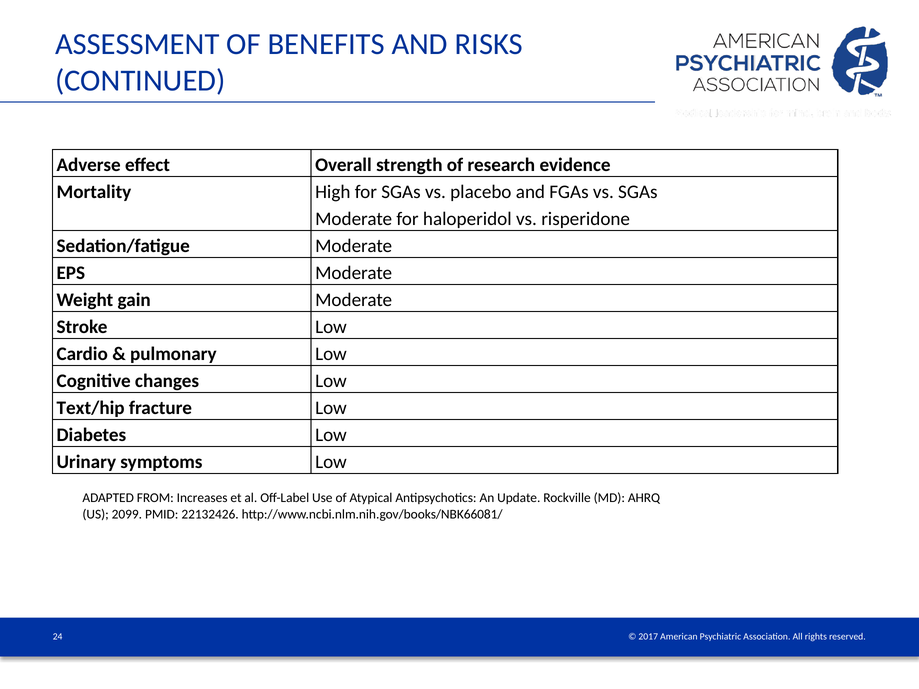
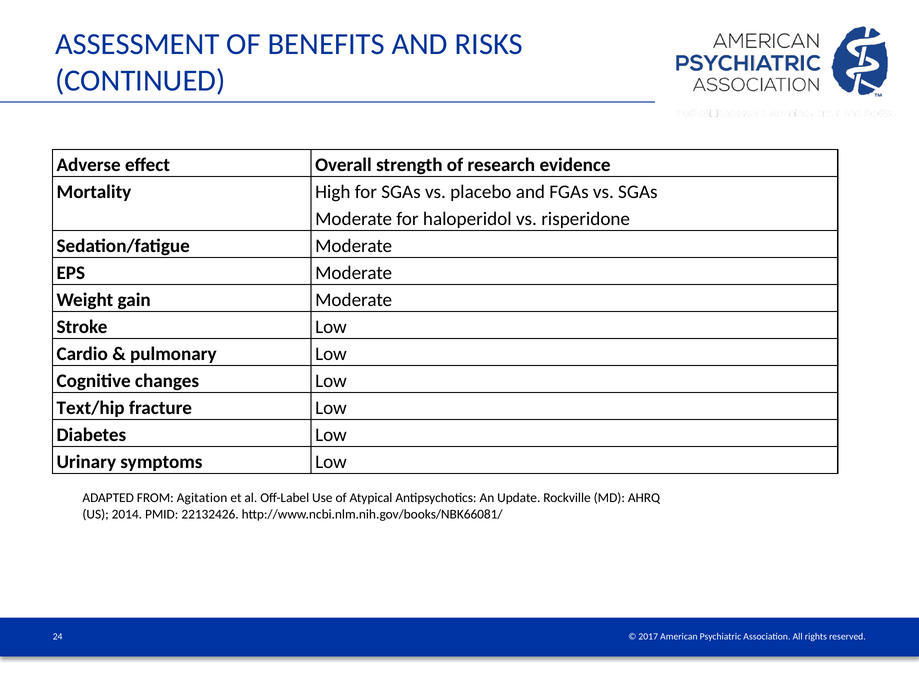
Increases: Increases -> Agitation (202, 498)
2099: 2099 -> 2014 (127, 514)
